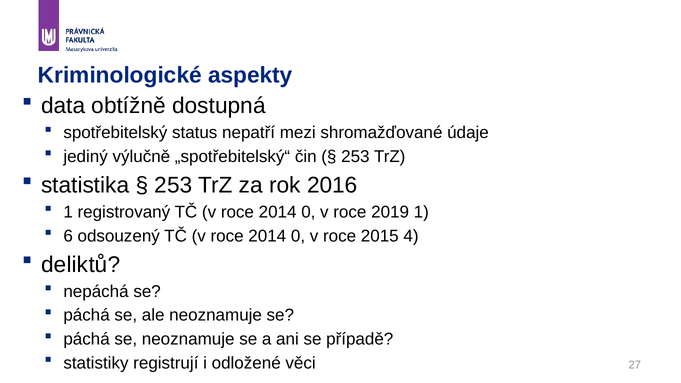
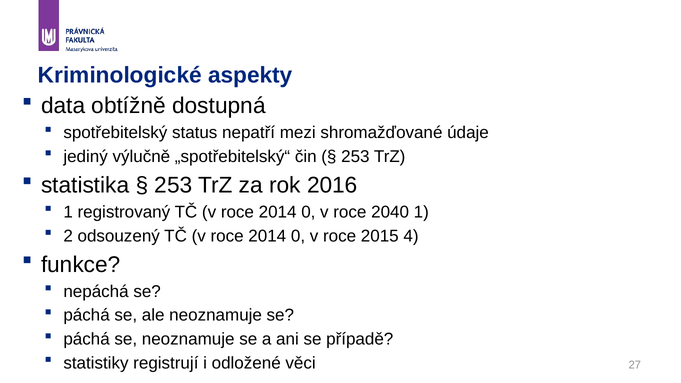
2019: 2019 -> 2040 (390, 212)
6: 6 -> 2 (68, 236)
deliktů: deliktů -> funkce (81, 265)
